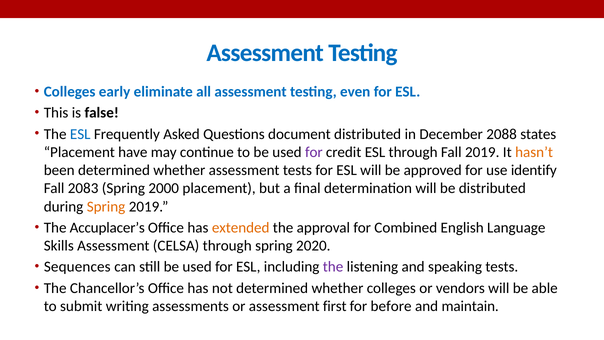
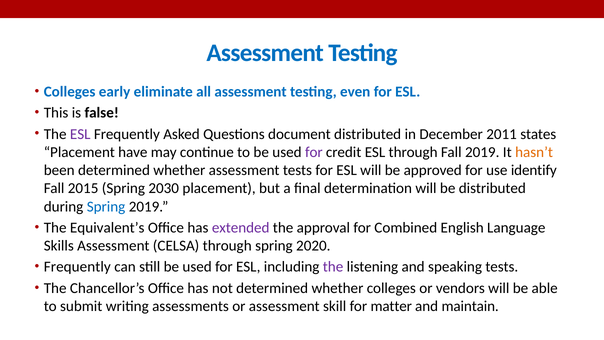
ESL colour: blue -> purple (80, 134)
2088: 2088 -> 2011 (502, 134)
2083: 2083 -> 2015 (83, 188)
2000: 2000 -> 2030 (164, 188)
Spring colour: orange -> blue (106, 206)
Accuplacer’s: Accuplacer’s -> Equivalent’s (107, 228)
extended colour: orange -> purple (241, 228)
Sequences: Sequences -> Frequently (77, 267)
first: first -> skill (335, 306)
before: before -> matter (391, 306)
